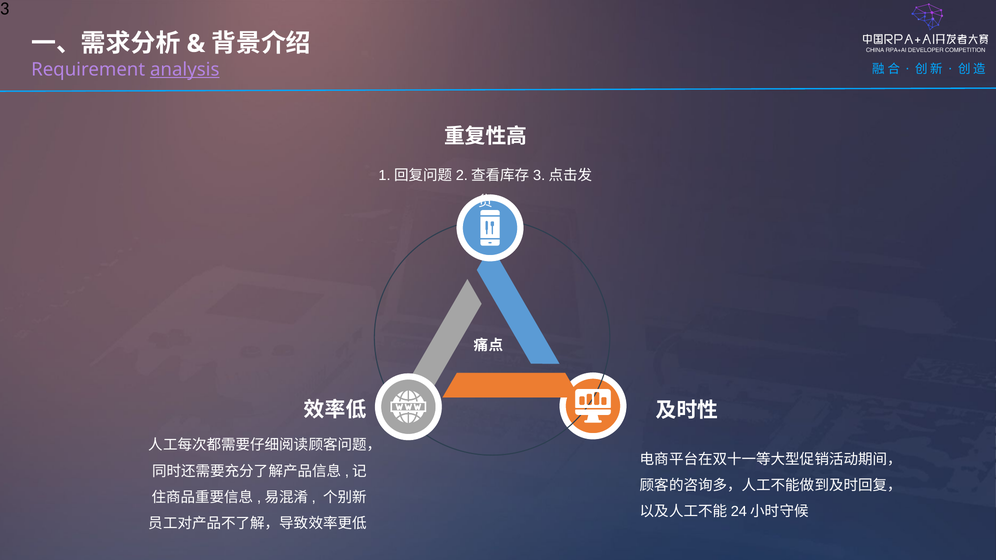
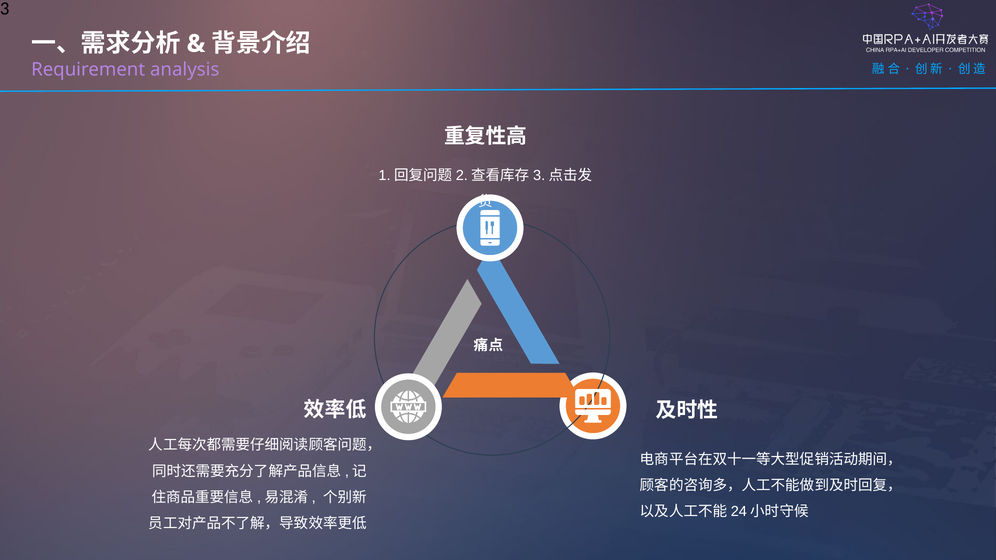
analysis underline: present -> none (185, 69)
